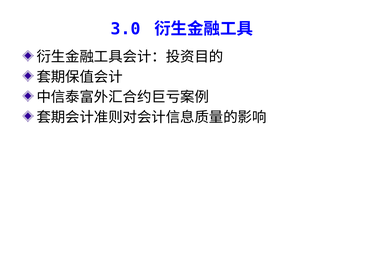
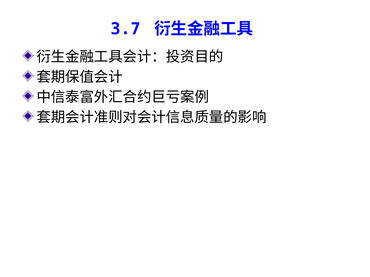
3.0: 3.0 -> 3.7 (126, 29)
